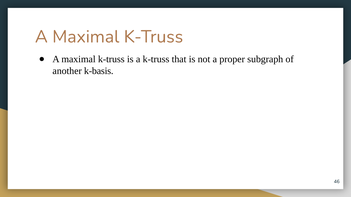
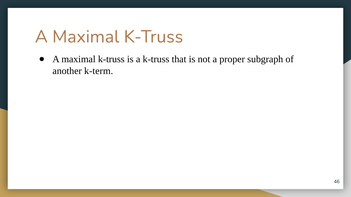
k-basis: k-basis -> k-term (99, 71)
